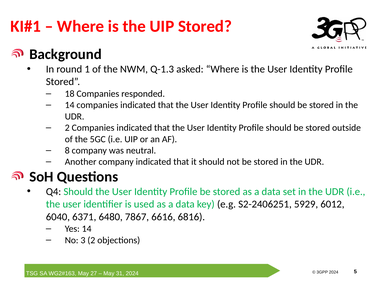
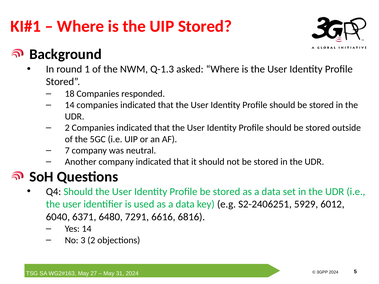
8: 8 -> 7 (67, 151)
7867: 7867 -> 7291 (137, 217)
